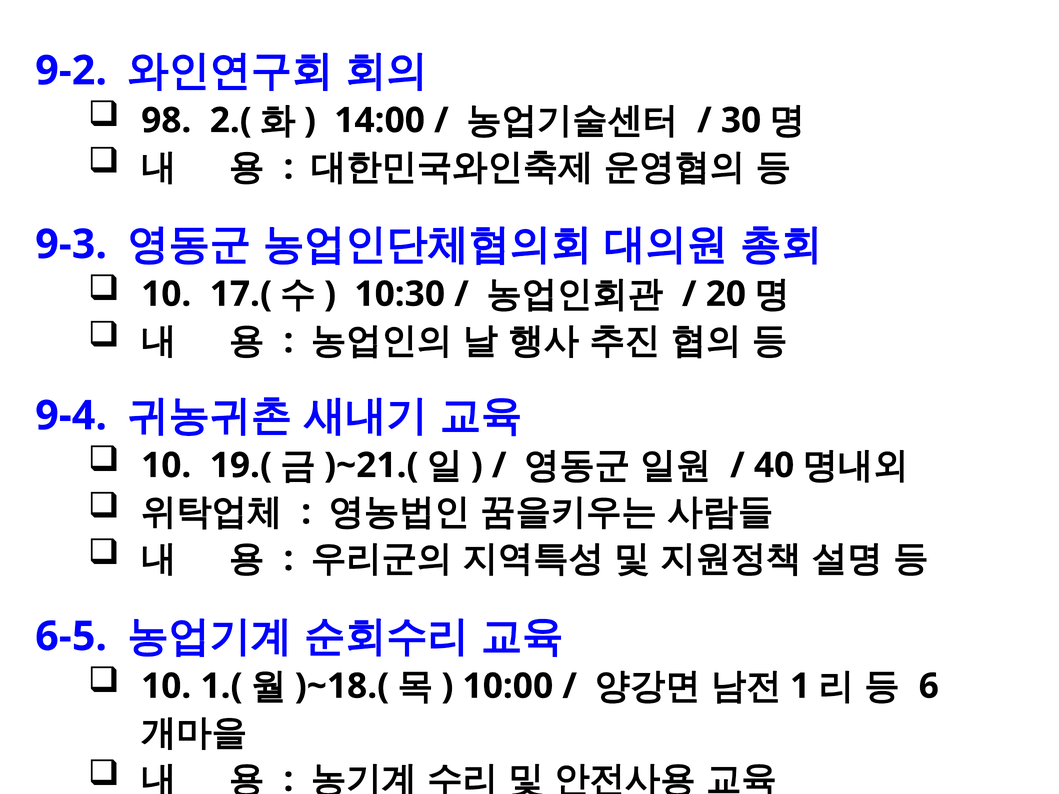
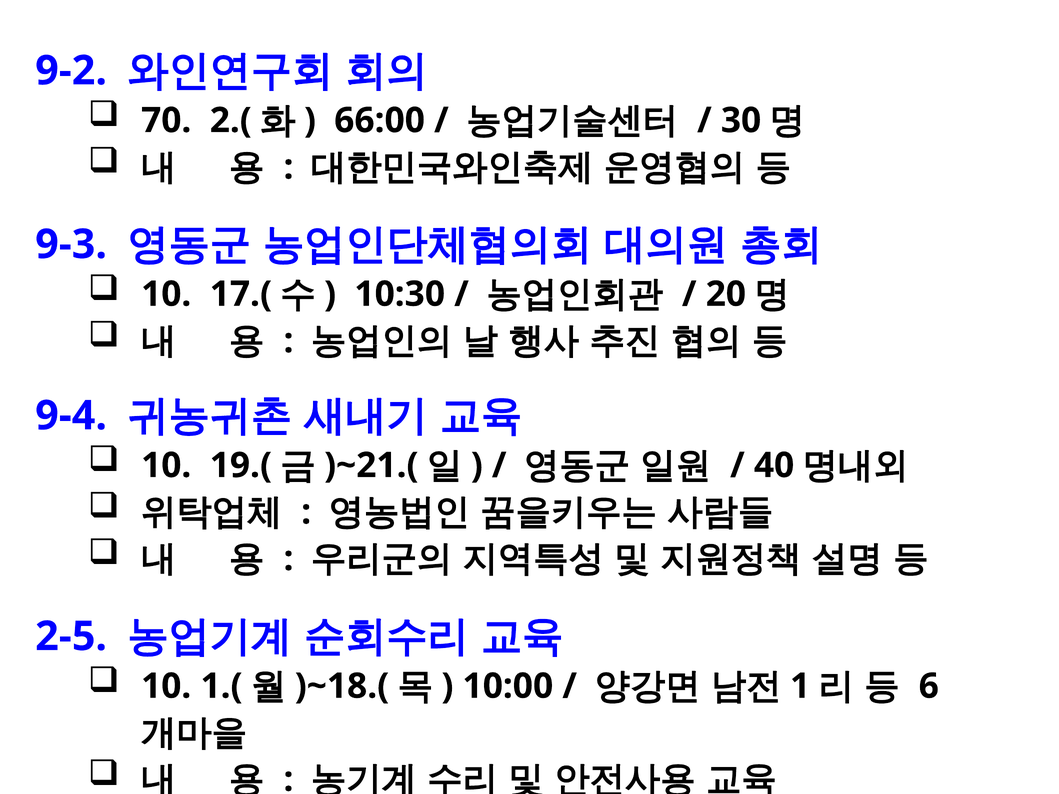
98: 98 -> 70 (166, 121)
14:00: 14:00 -> 66:00 (380, 121)
6-5: 6-5 -> 2-5 (71, 637)
